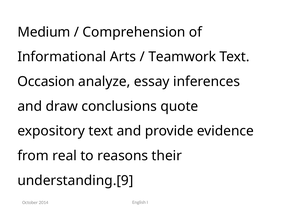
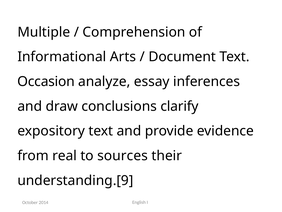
Medium: Medium -> Multiple (44, 32)
Teamwork: Teamwork -> Document (182, 57)
quote: quote -> clarify (179, 106)
reasons: reasons -> sources (123, 155)
